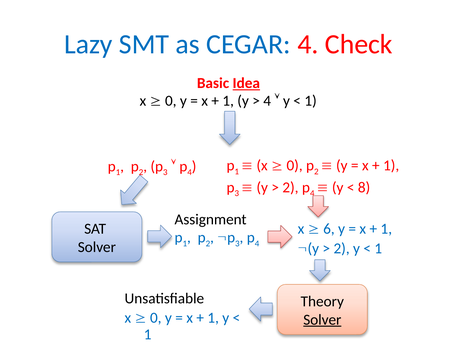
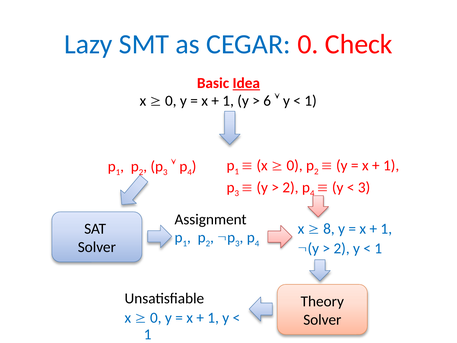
CEGAR 4: 4 -> 0 (308, 44)
4: 4 -> 6 (267, 101)
8: 8 -> 3 (364, 187)
6: 6 -> 8 (329, 229)
Solver underline: present -> none (322, 319)
